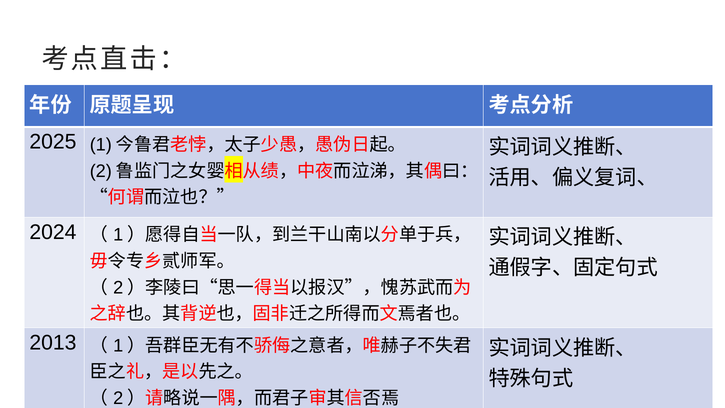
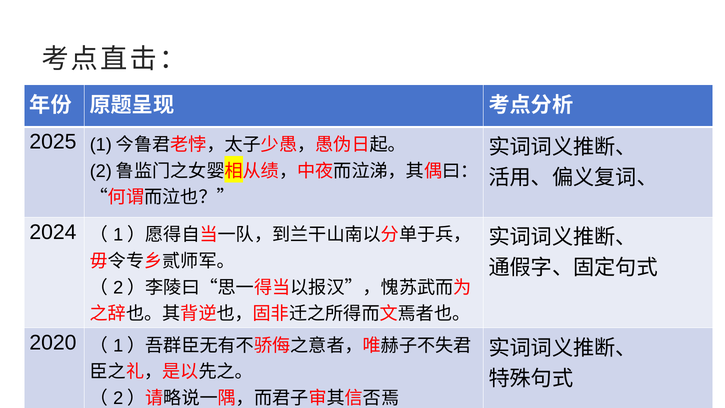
2013: 2013 -> 2020 (53, 343)
